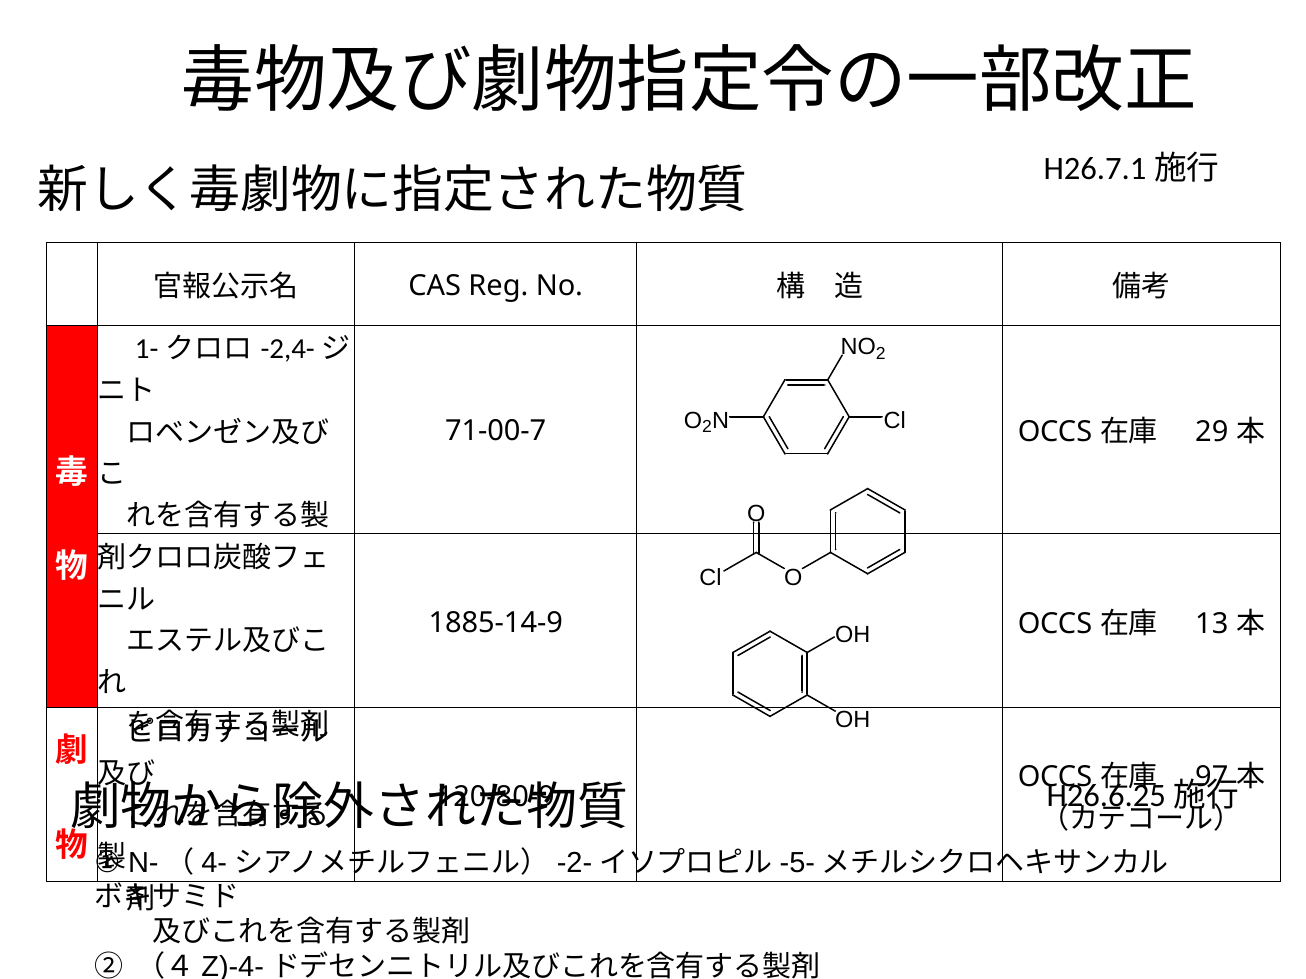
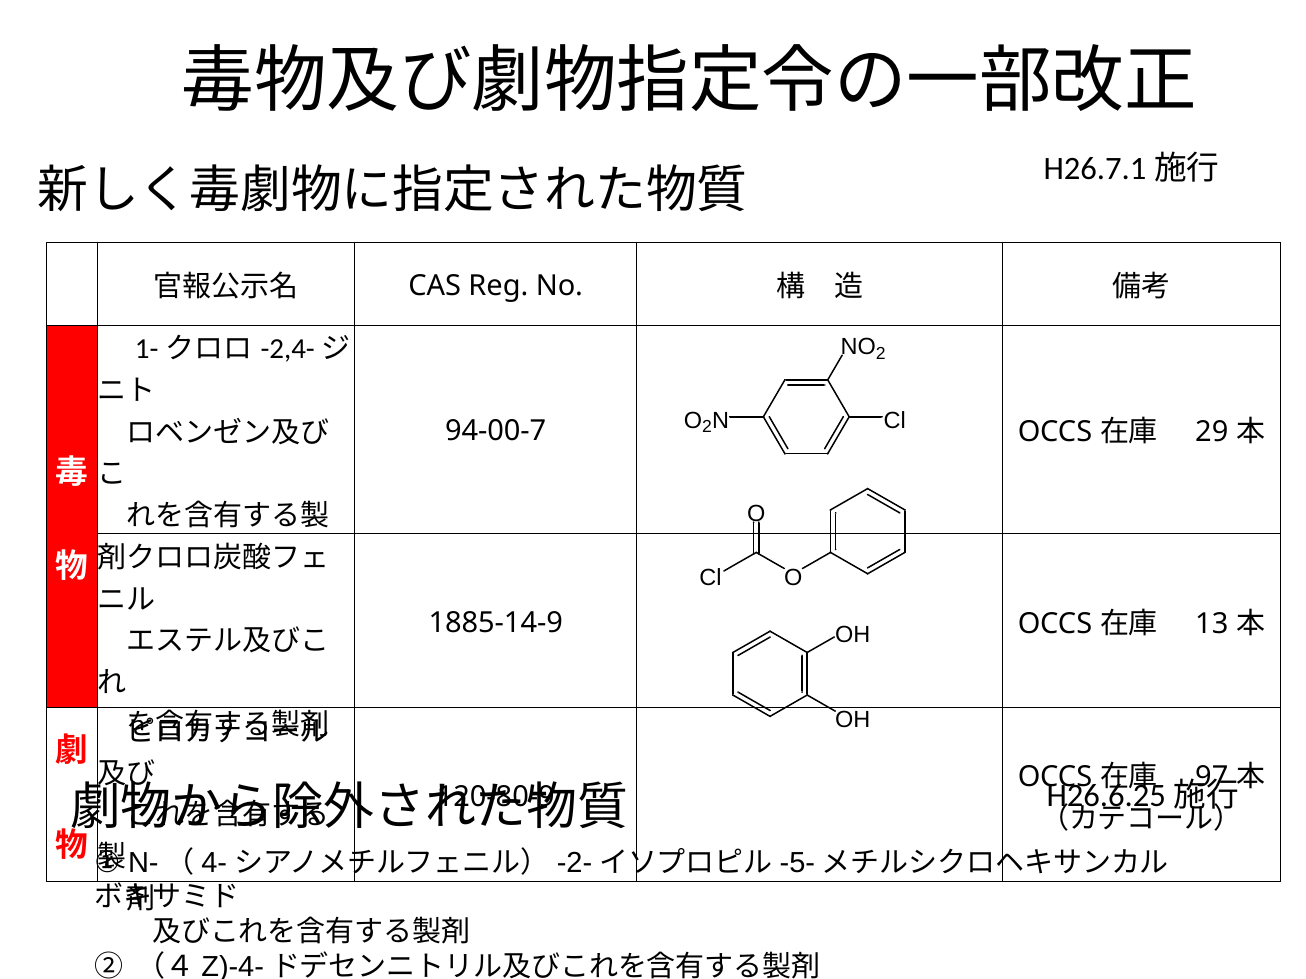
71-00-7: 71-00-7 -> 94-00-7 (496, 431)
